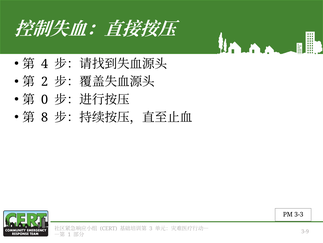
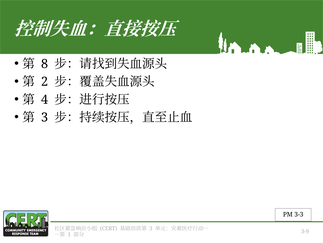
4: 4 -> 8 (45, 64)
0: 0 -> 4 (45, 99)
8: 8 -> 3 (45, 117)
